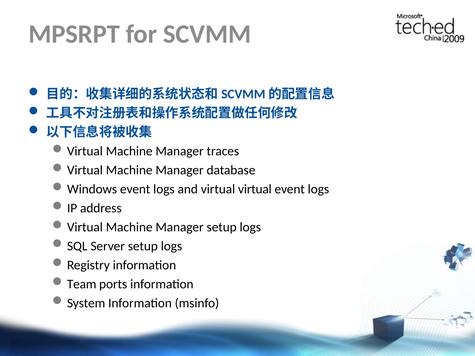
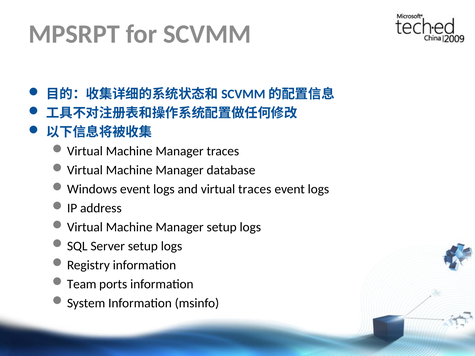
virtual virtual: virtual -> traces (255, 189)
